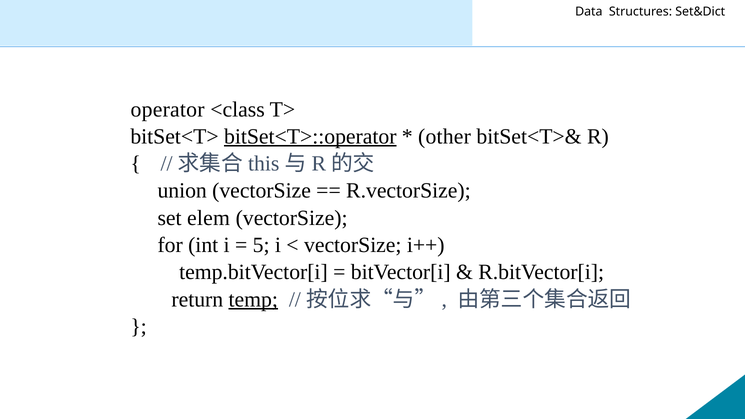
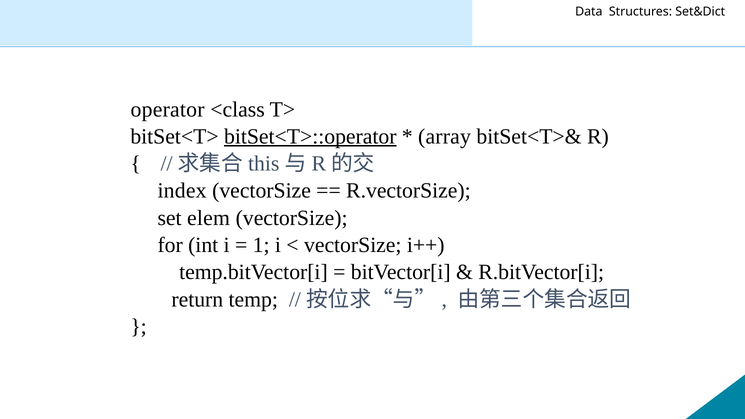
other: other -> array (445, 137)
union: union -> index (182, 191)
5: 5 -> 1 (261, 245)
temp underline: present -> none (253, 300)
